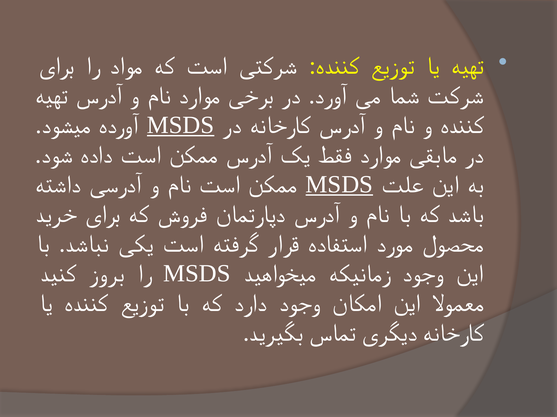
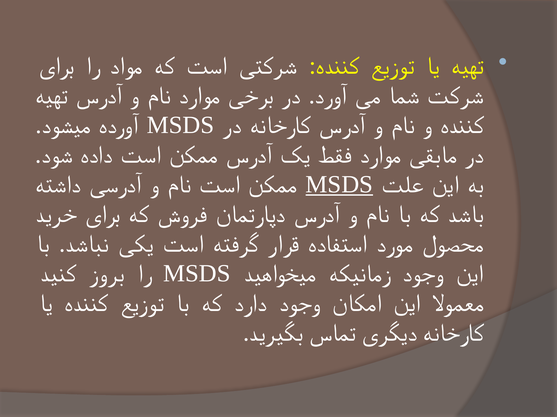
MSDS underline: present -> none (181, 125)
